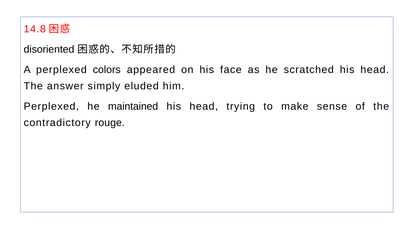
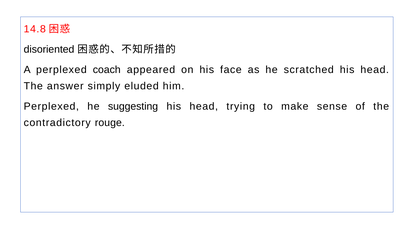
colors: colors -> coach (107, 70)
maintained: maintained -> suggesting (133, 106)
